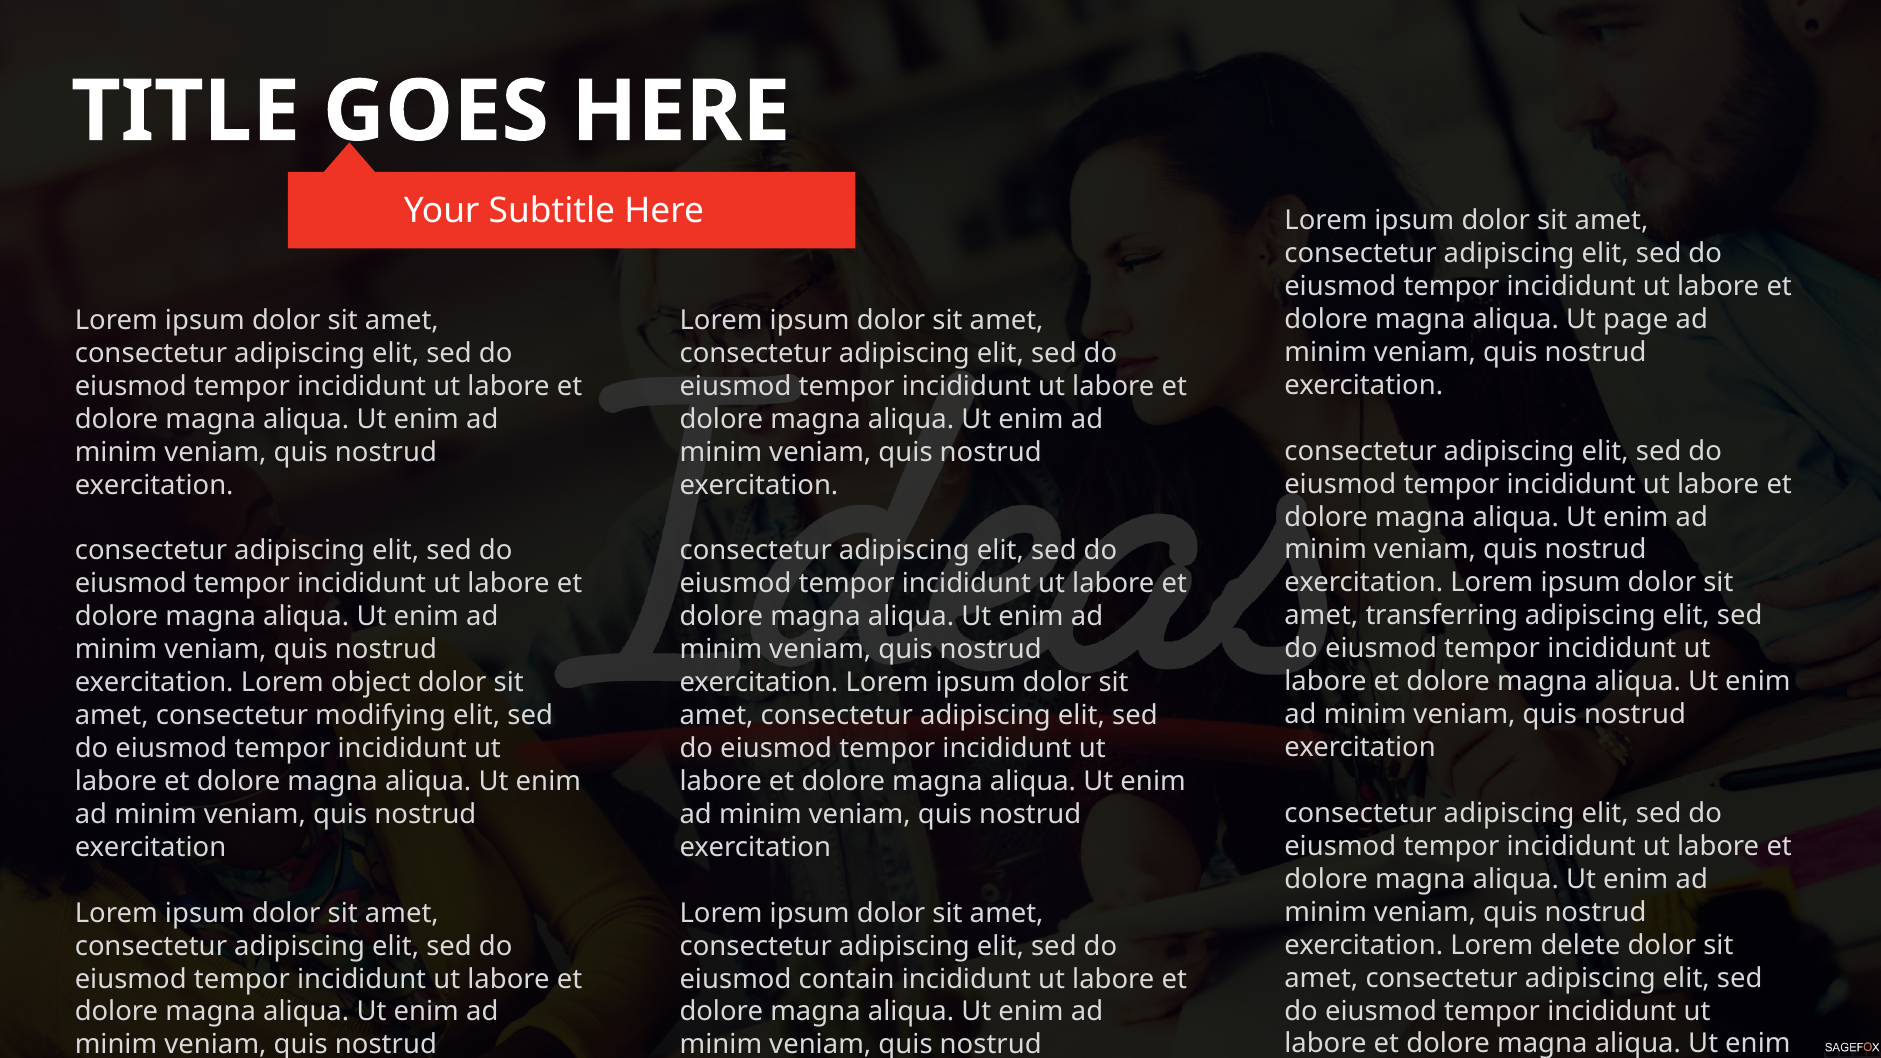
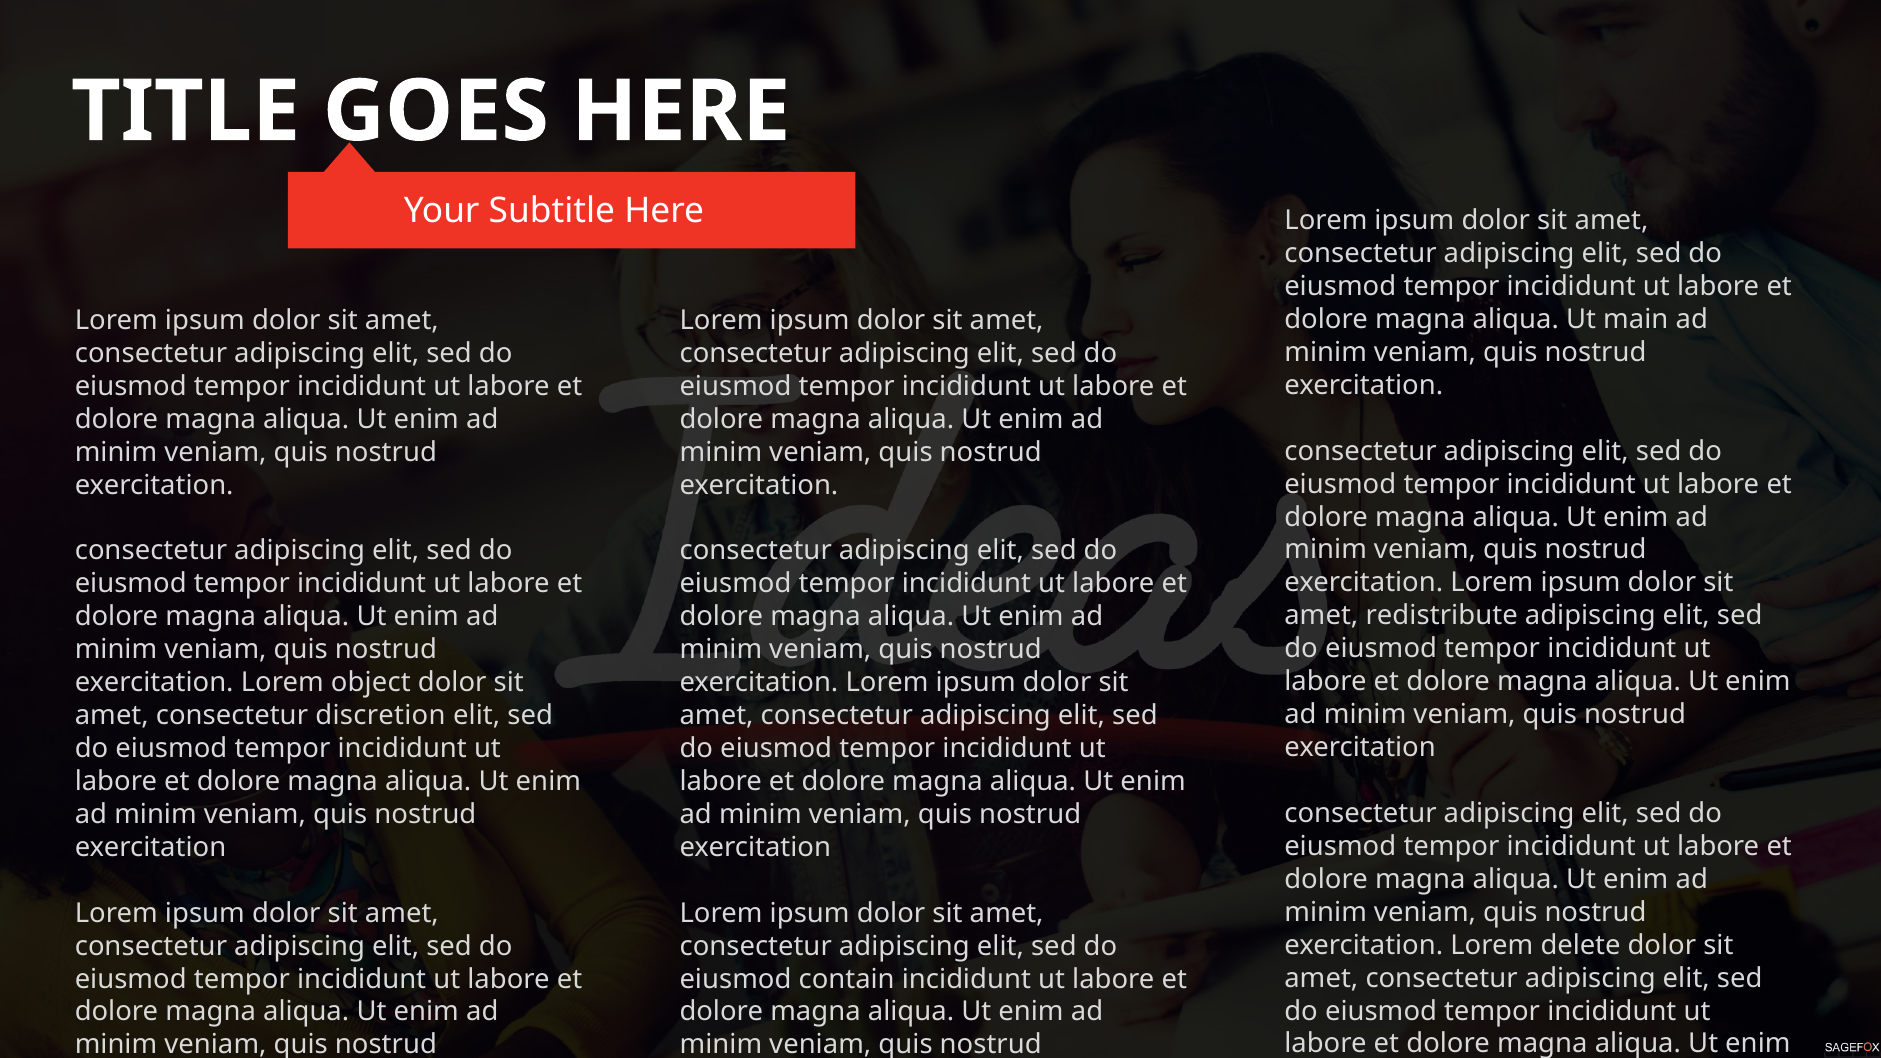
page: page -> main (1636, 319)
transferring: transferring -> redistribute (1442, 616)
modifying: modifying -> discretion (381, 716)
